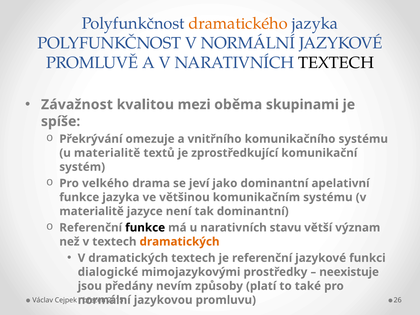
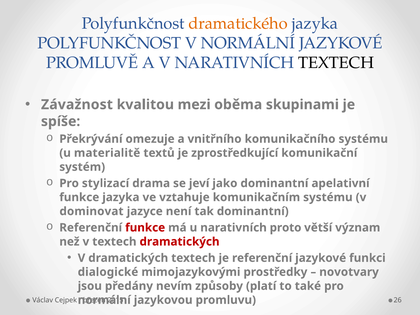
velkého: velkého -> stylizací (106, 183)
většinou: většinou -> vztahuje (184, 197)
materialitě: materialitě -> dominovat (91, 211)
funkce colour: black -> red (145, 228)
stavu: stavu -> proto (286, 228)
dramatických colour: orange -> red (180, 242)
neexistuje: neexistuje -> novotvary (349, 272)
